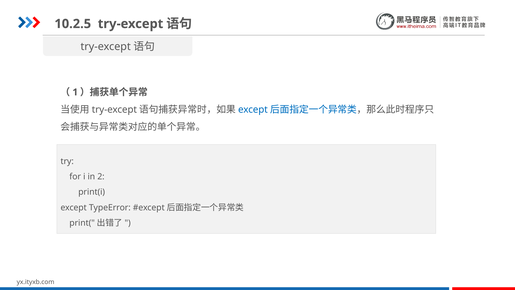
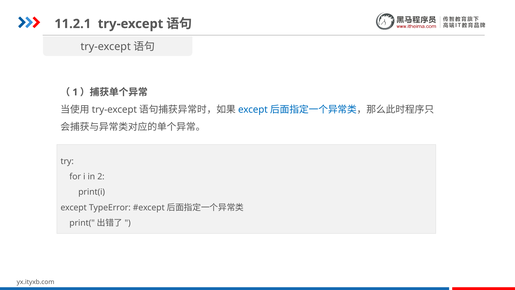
10.2.5: 10.2.5 -> 11.2.1 (73, 24)
